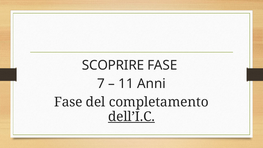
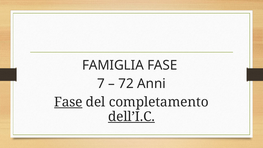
SCOPRIRE: SCOPRIRE -> FAMIGLIA (113, 65)
11: 11 -> 72 (126, 84)
Fase underline: none -> present (68, 102)
